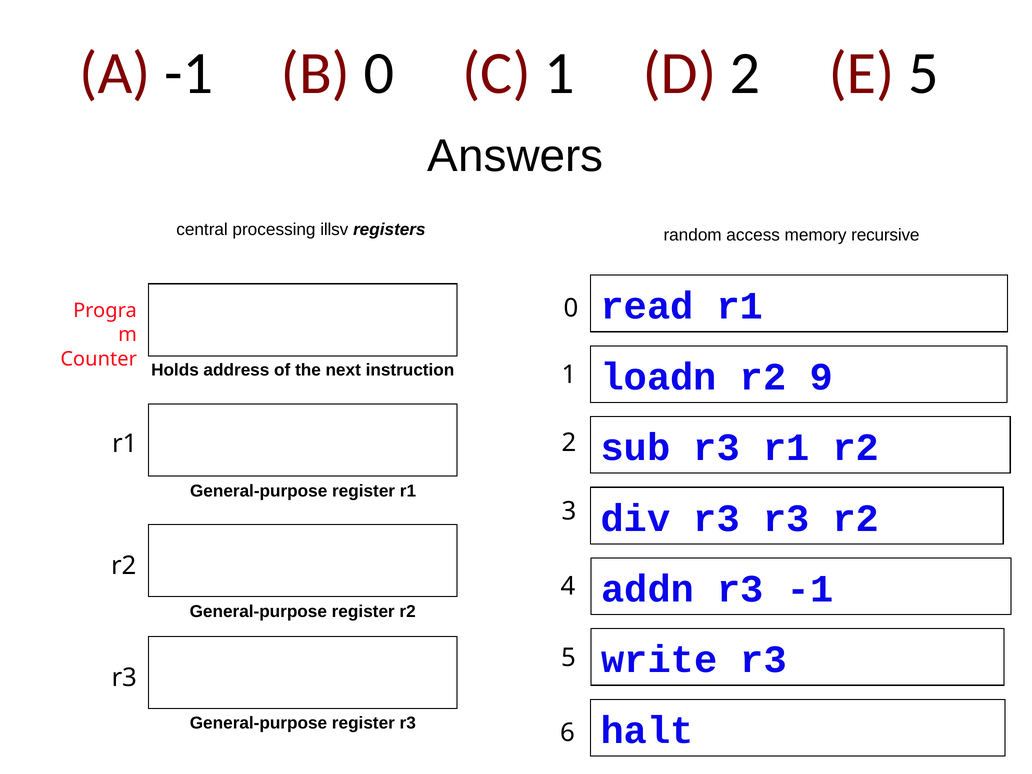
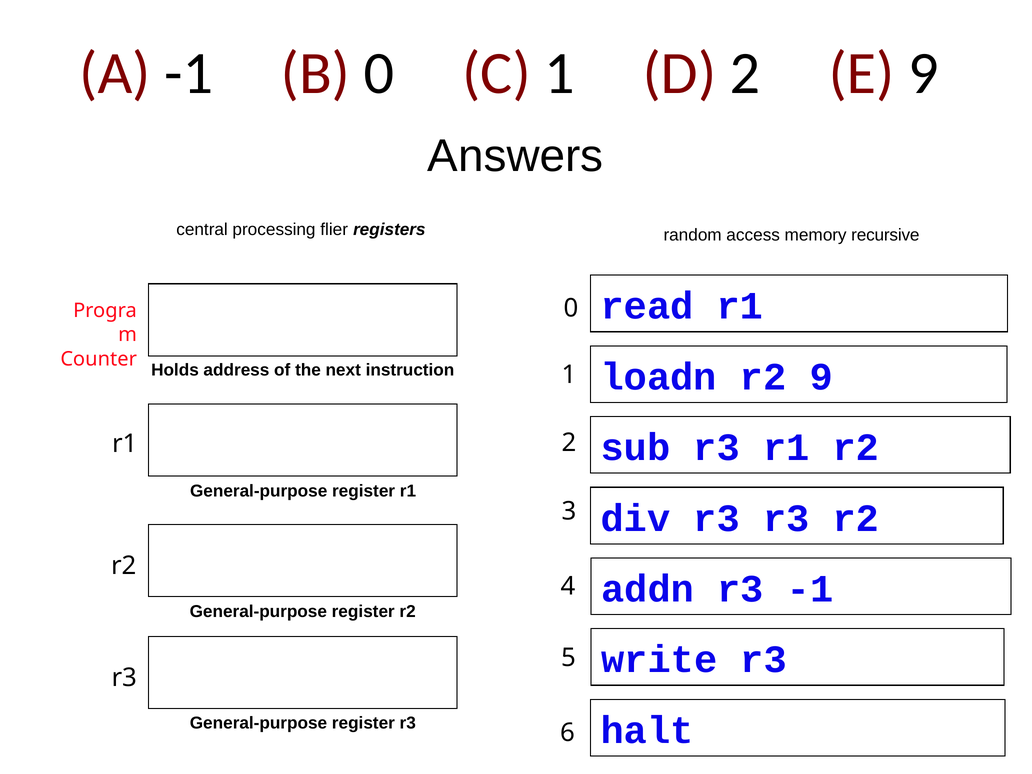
E 5: 5 -> 9 (923, 73)
illsv: illsv -> flier (334, 230)
